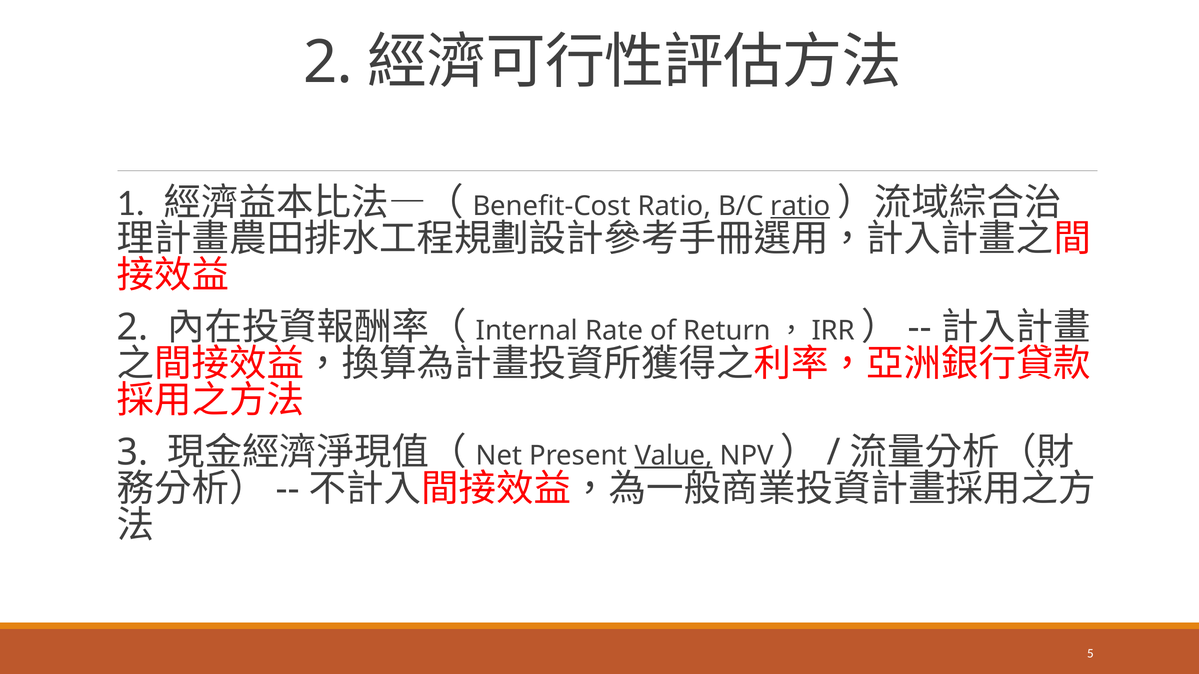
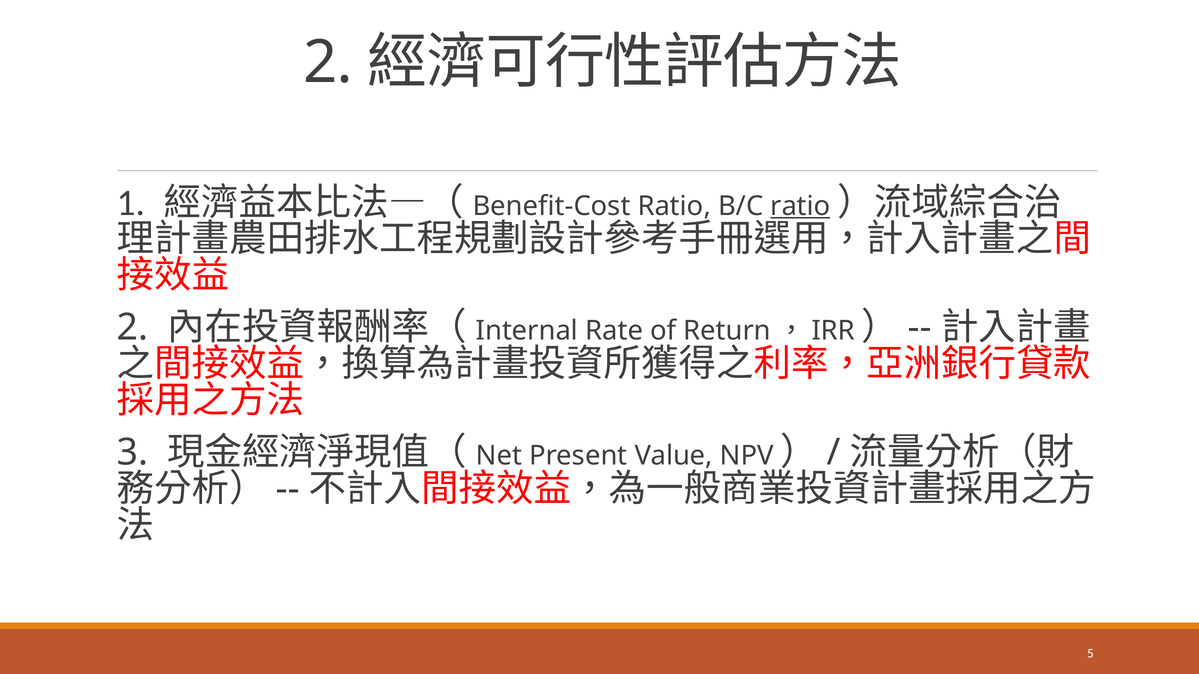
Value underline: present -> none (674, 456)
